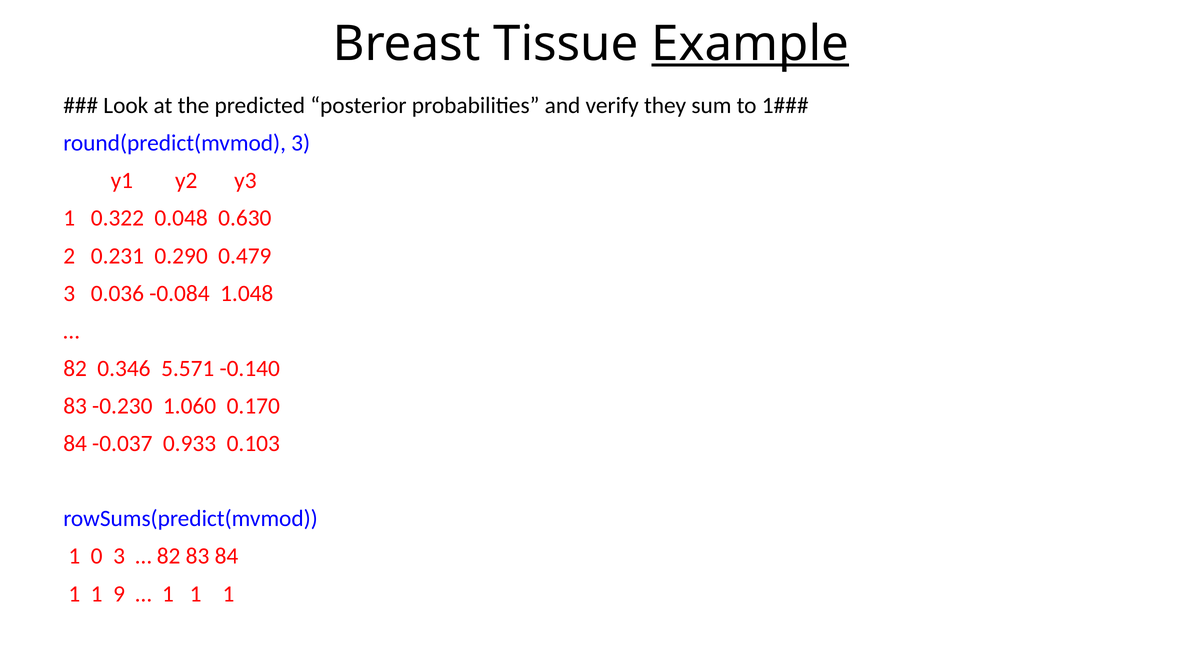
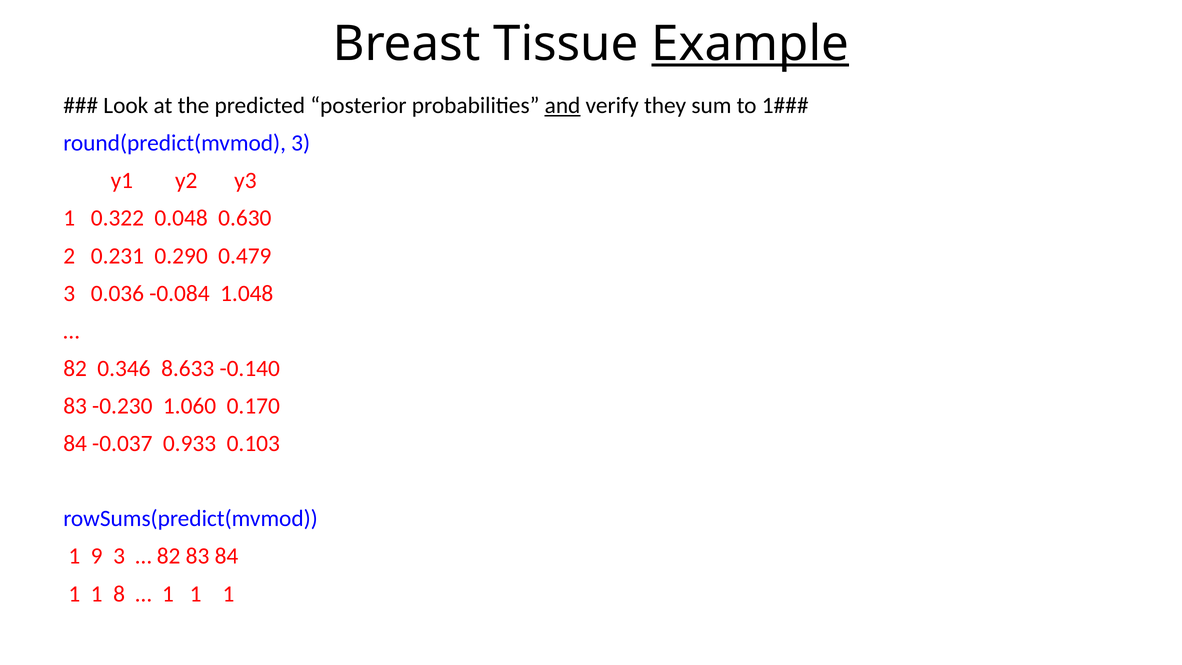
and underline: none -> present (563, 106)
5.571: 5.571 -> 8.633 (188, 368)
0: 0 -> 9 (97, 556)
9: 9 -> 8 (119, 594)
